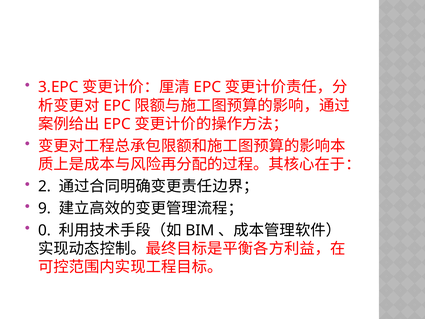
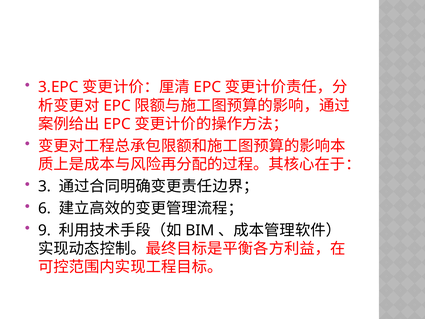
2: 2 -> 3 (45, 186)
9: 9 -> 6 (45, 208)
0: 0 -> 9 (45, 230)
